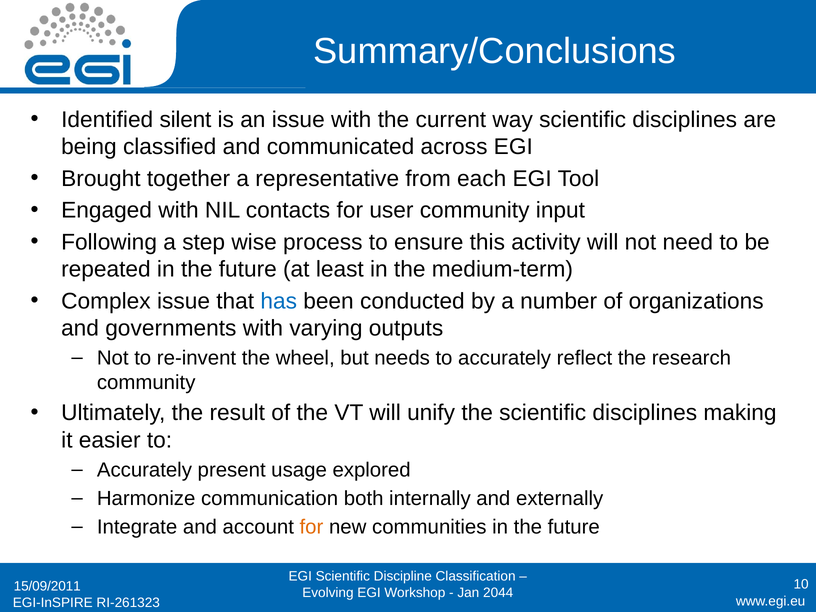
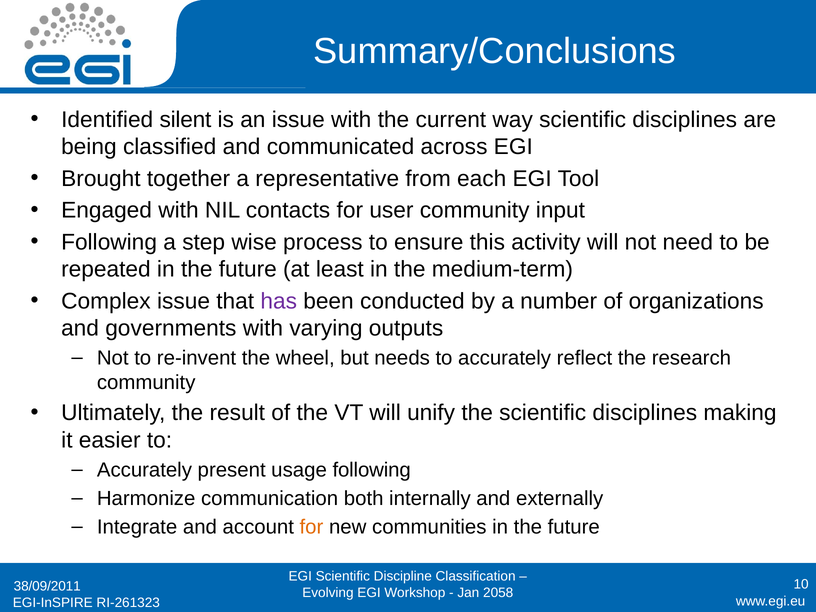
has colour: blue -> purple (279, 301)
usage explored: explored -> following (372, 470)
15/09/2011: 15/09/2011 -> 38/09/2011 (47, 586)
2044: 2044 -> 2058 (498, 593)
